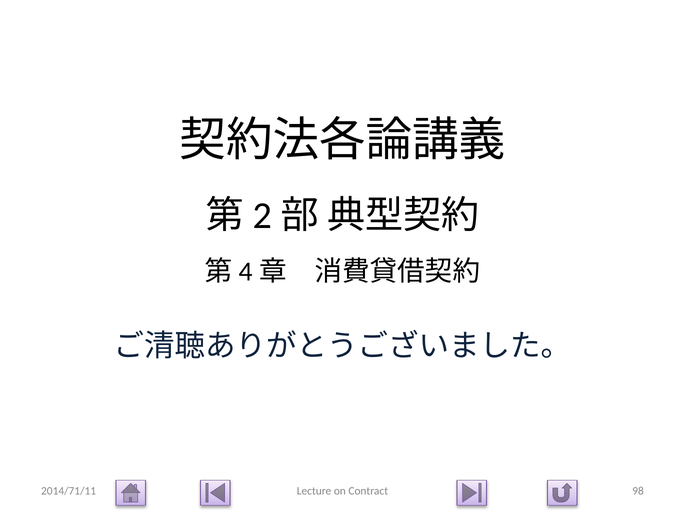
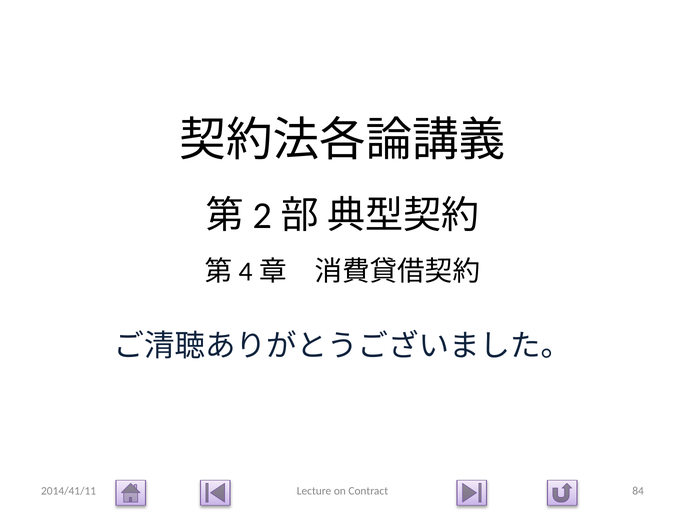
2014/71/11: 2014/71/11 -> 2014/41/11 (69, 491)
98: 98 -> 84 (638, 491)
